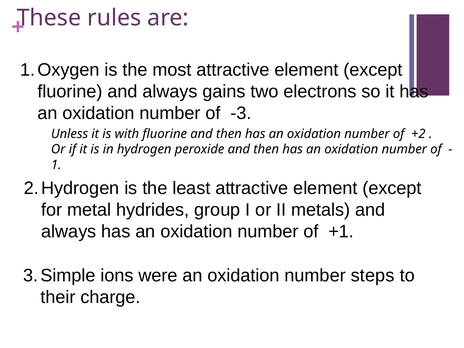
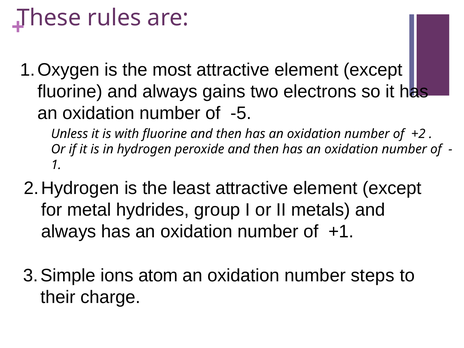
-3: -3 -> -5 (241, 113)
were: were -> atom (158, 276)
